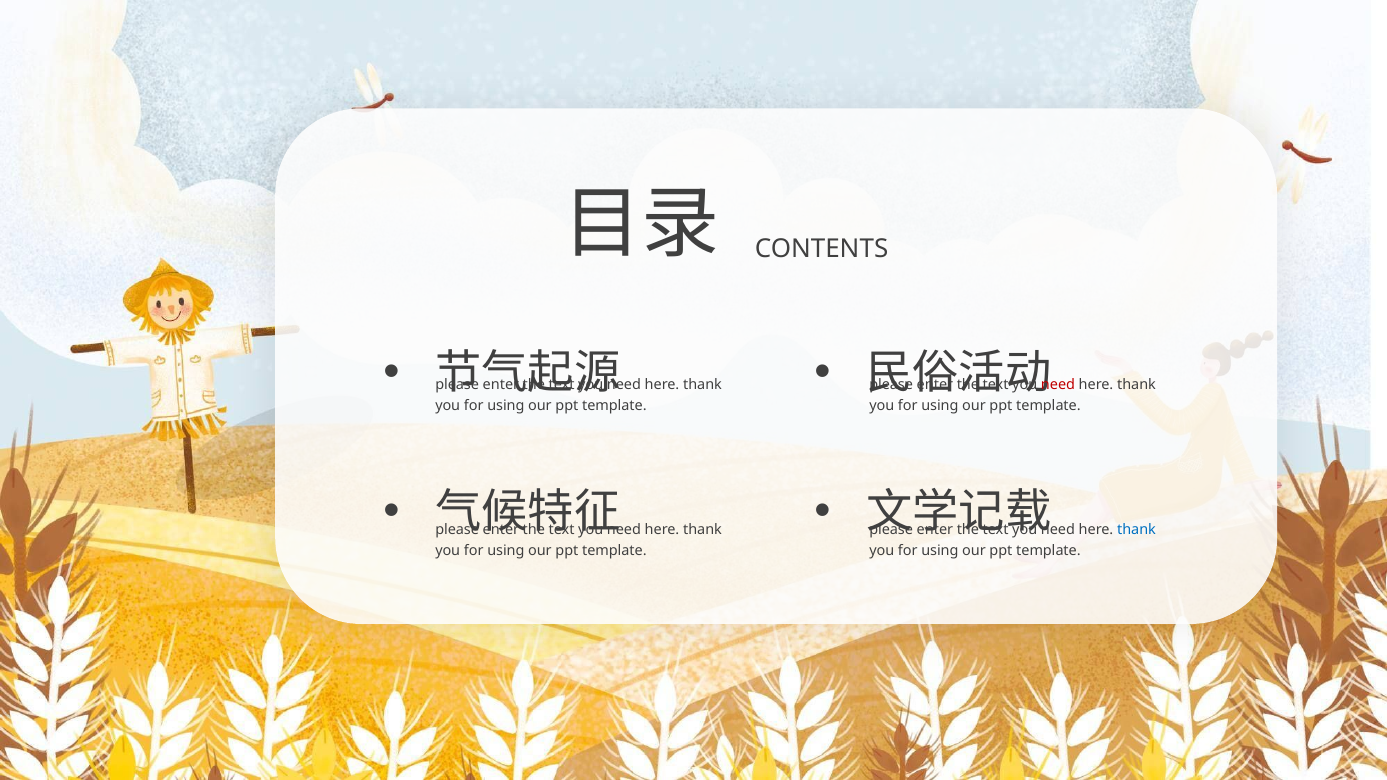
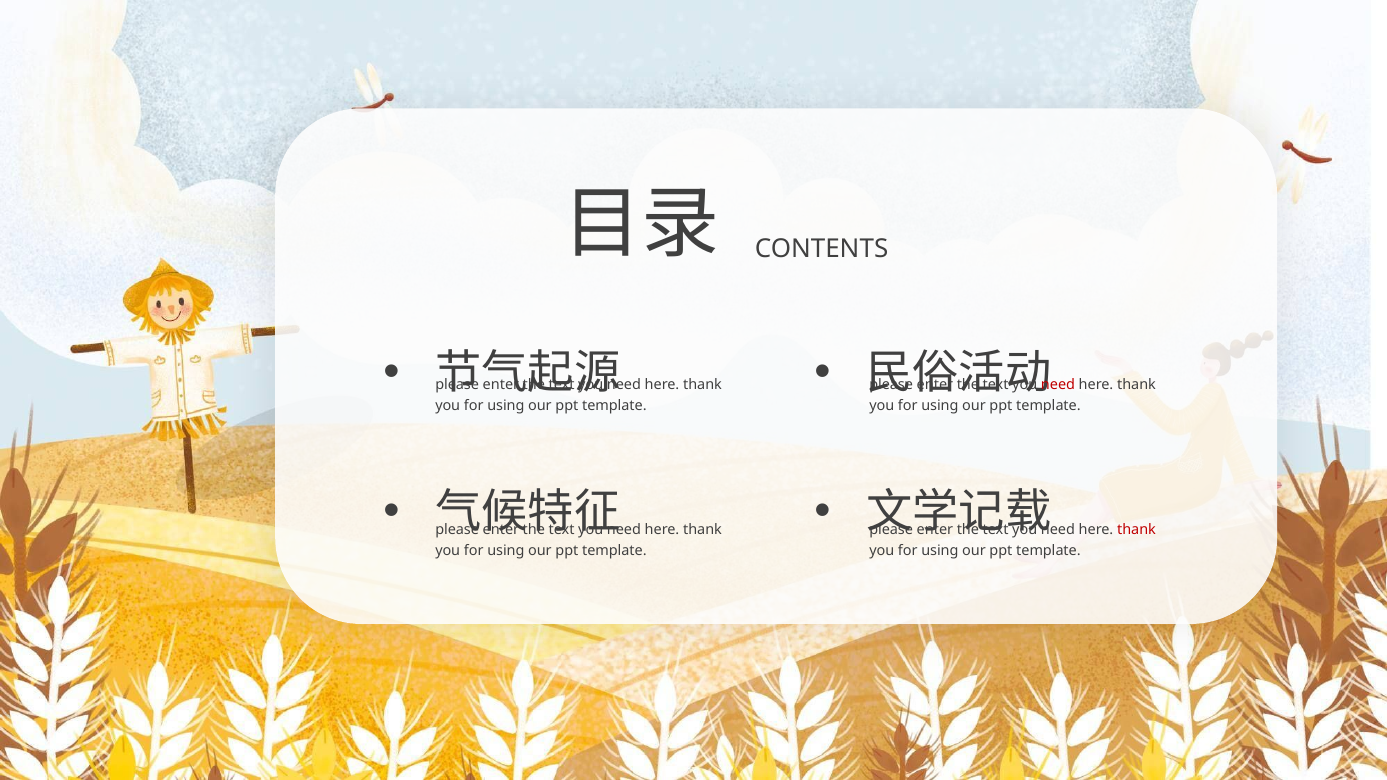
thank colour: blue -> red (1137, 530)
